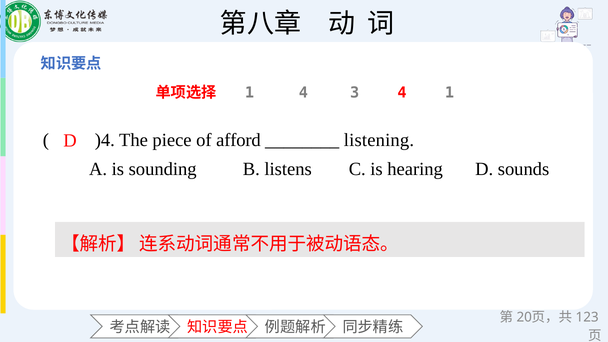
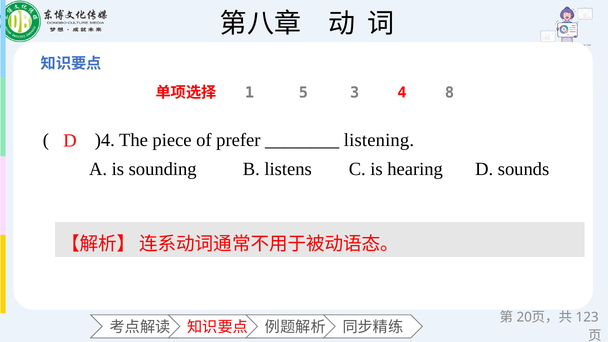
1 4: 4 -> 5 (303, 93)
4 1: 1 -> 8 (449, 93)
afford: afford -> prefer (238, 140)
